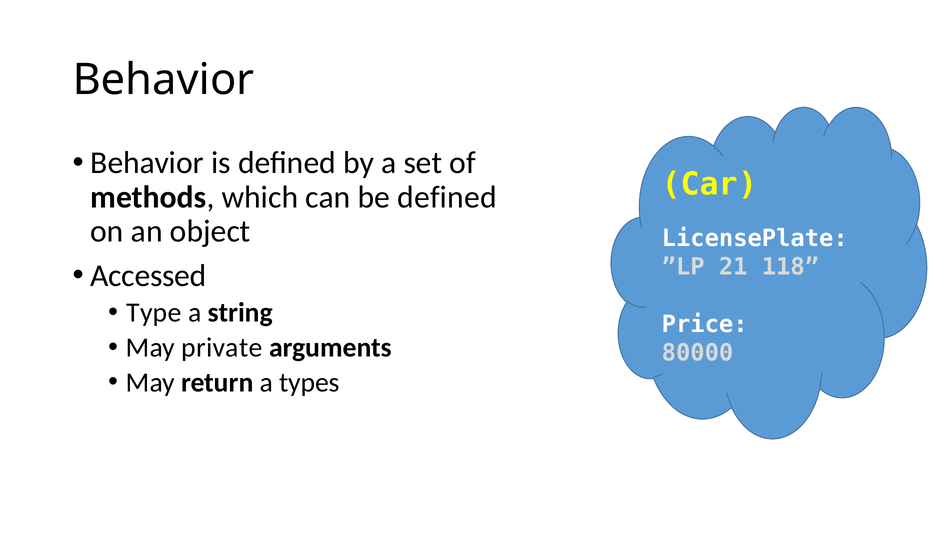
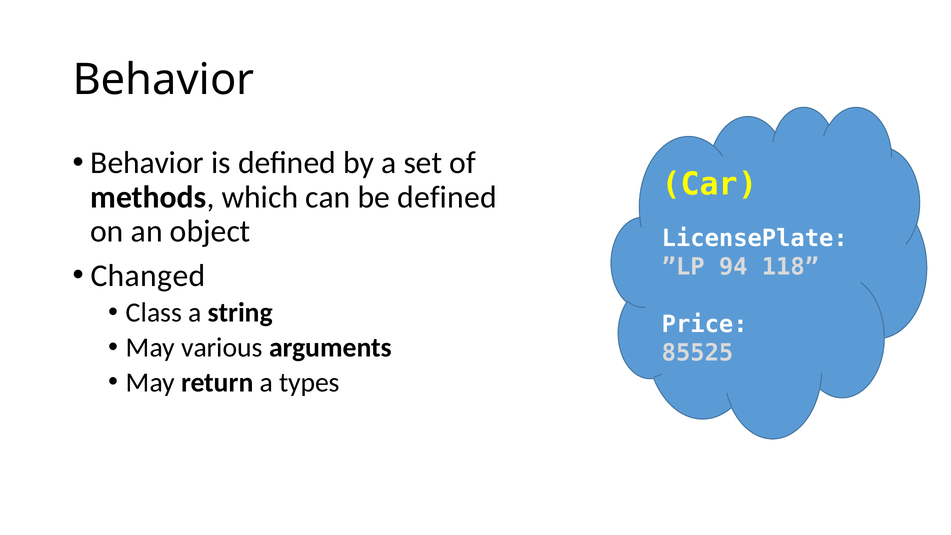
21: 21 -> 94 (733, 267)
Accessed: Accessed -> Changed (148, 276)
Type: Type -> Class (154, 313)
private: private -> various (222, 347)
80000: 80000 -> 85525 (698, 353)
